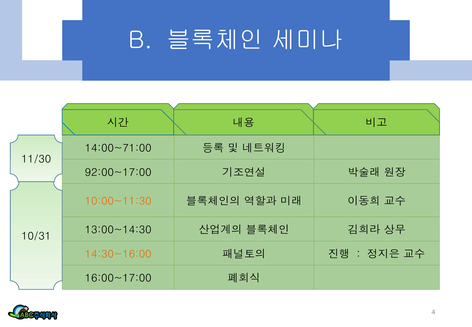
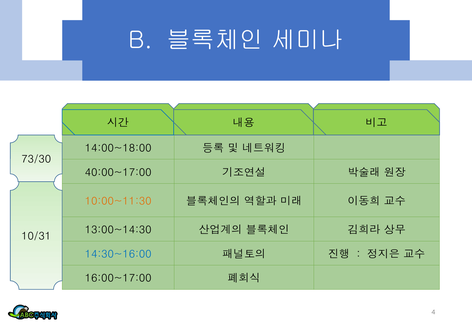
14:00~71:00: 14:00~71:00 -> 14:00~18:00 (118, 148)
11/30: 11/30 -> 73/30 (36, 159)
92:00~17:00: 92:00~17:00 -> 40:00~17:00 (118, 172)
14:30~16:00 colour: orange -> blue (118, 254)
